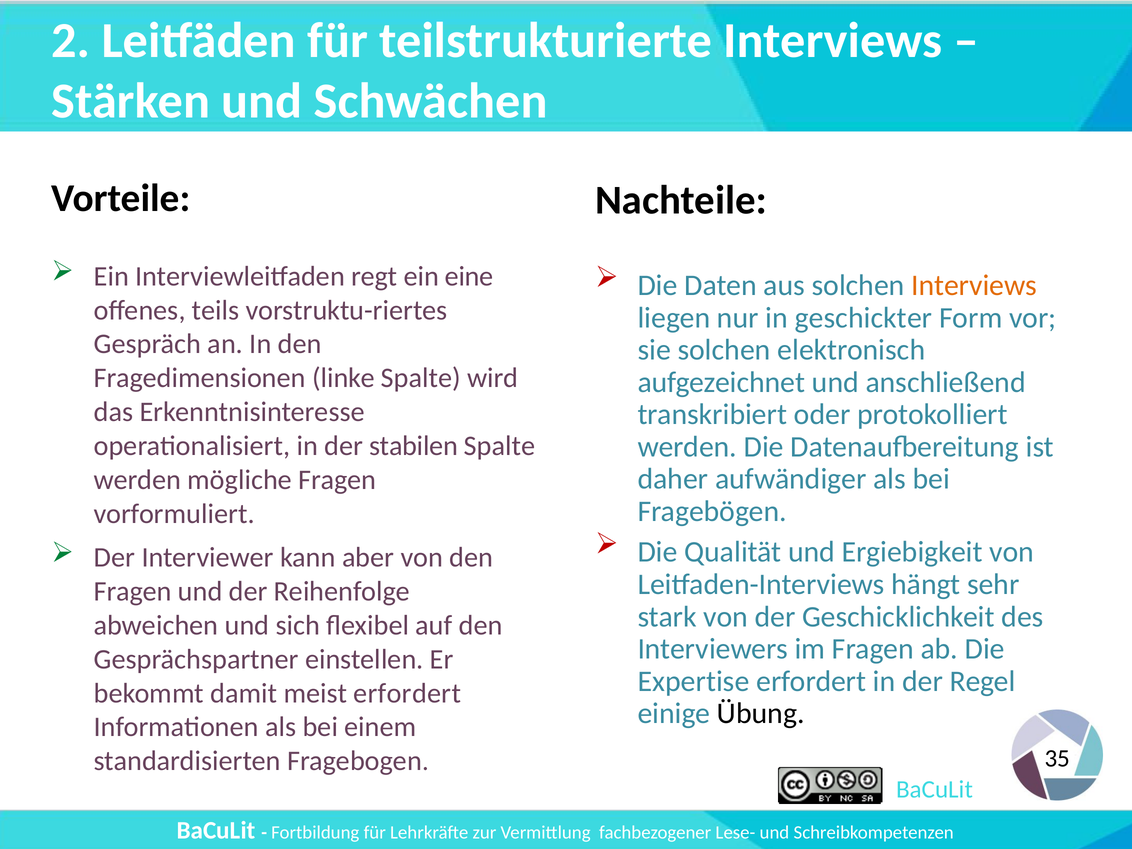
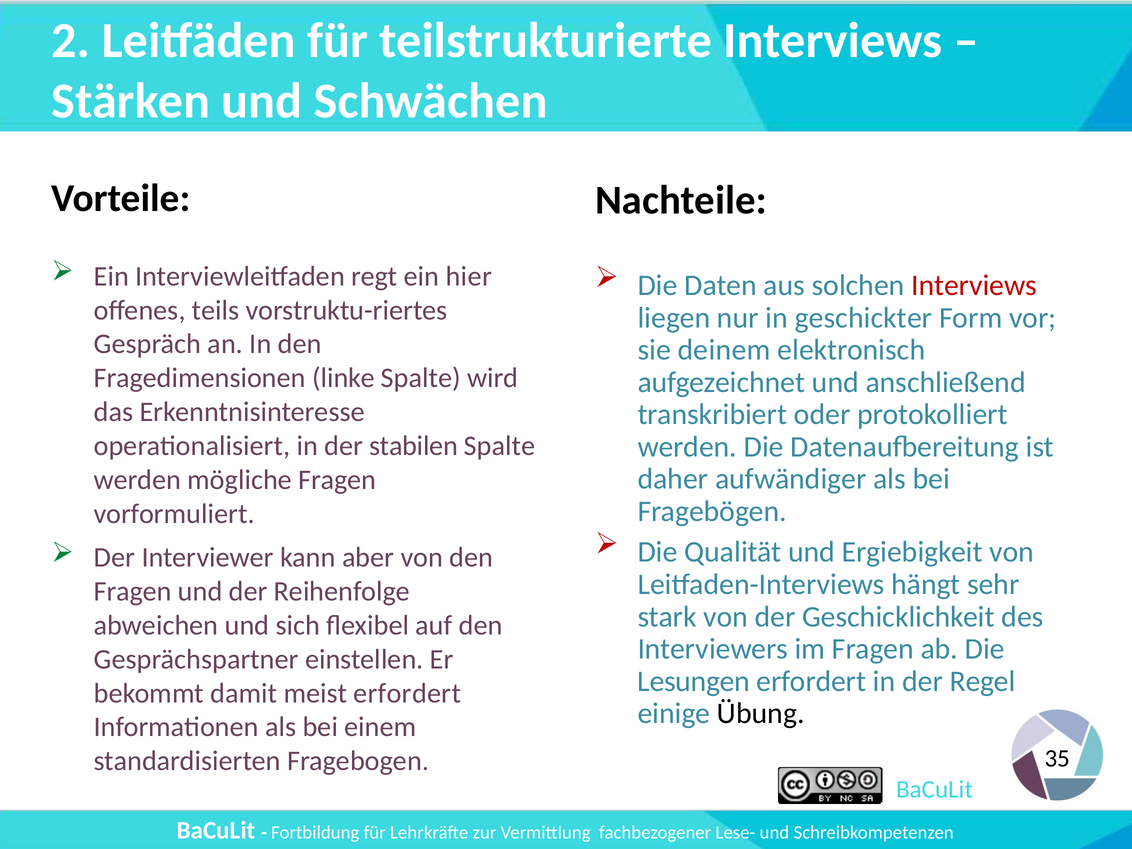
eine: eine -> hier (469, 276)
Interviews colour: orange -> red (974, 286)
sie solchen: solchen -> deinem (724, 350)
Expertise: Expertise -> Lesungen (694, 681)
